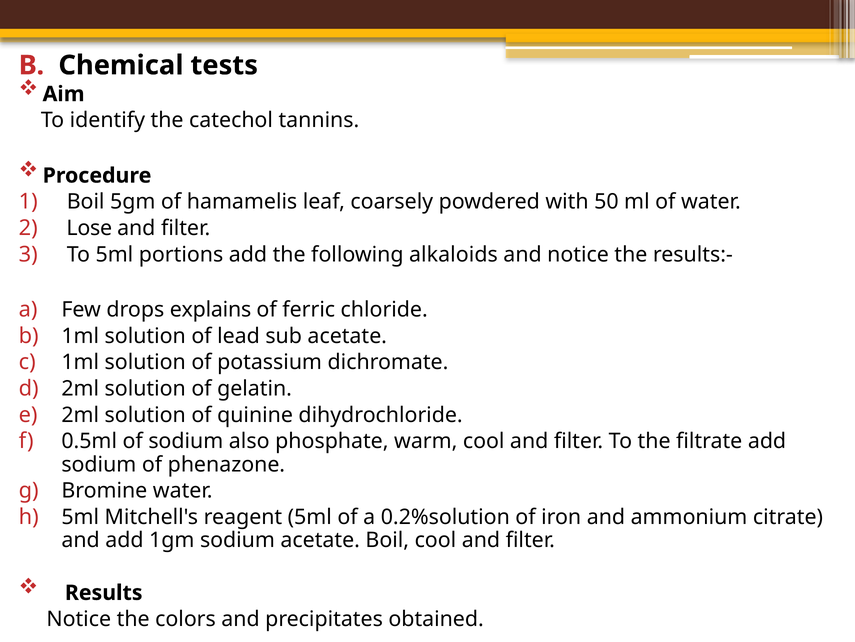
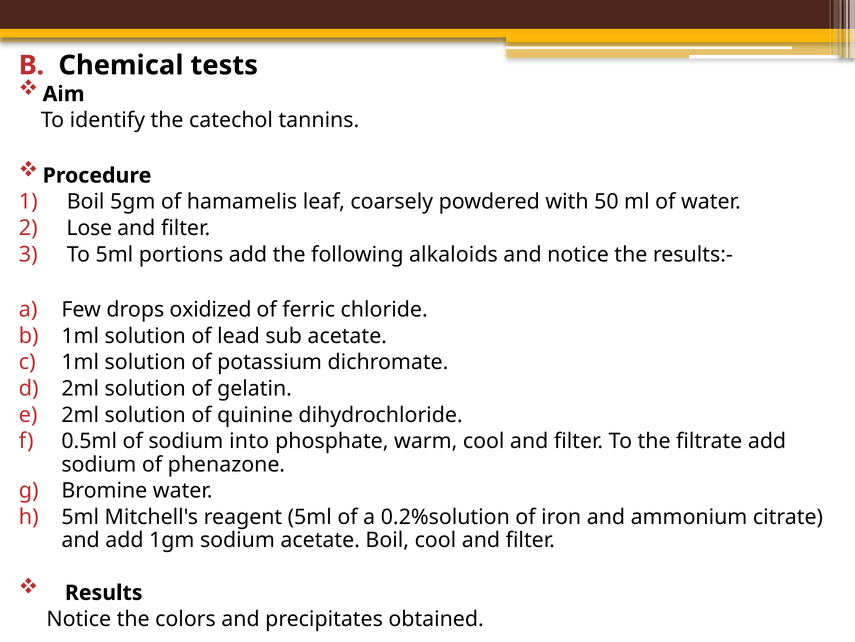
explains: explains -> oxidized (211, 309)
also: also -> into (249, 441)
